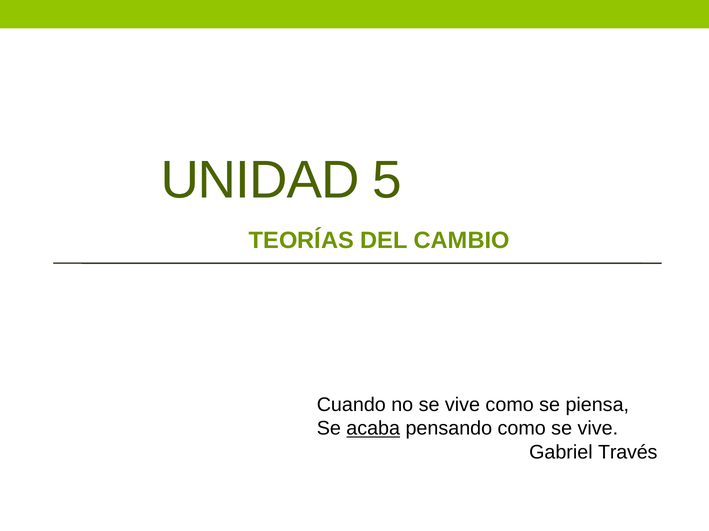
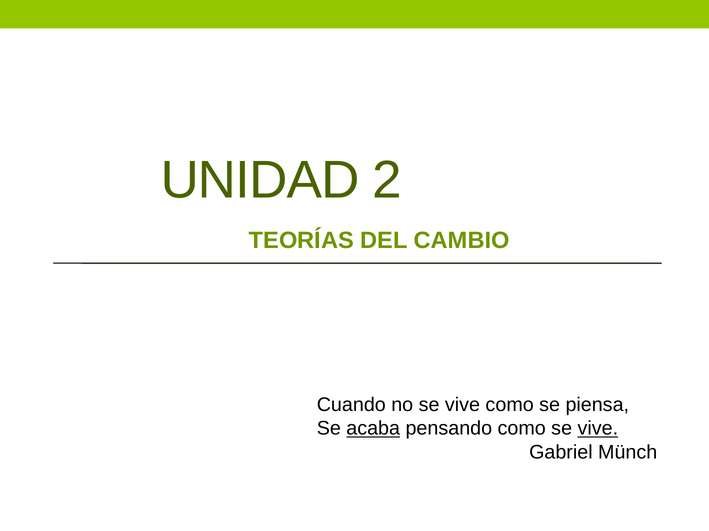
5: 5 -> 2 (387, 181)
vive underline: none -> present (598, 429)
Través: Través -> Münch (628, 453)
